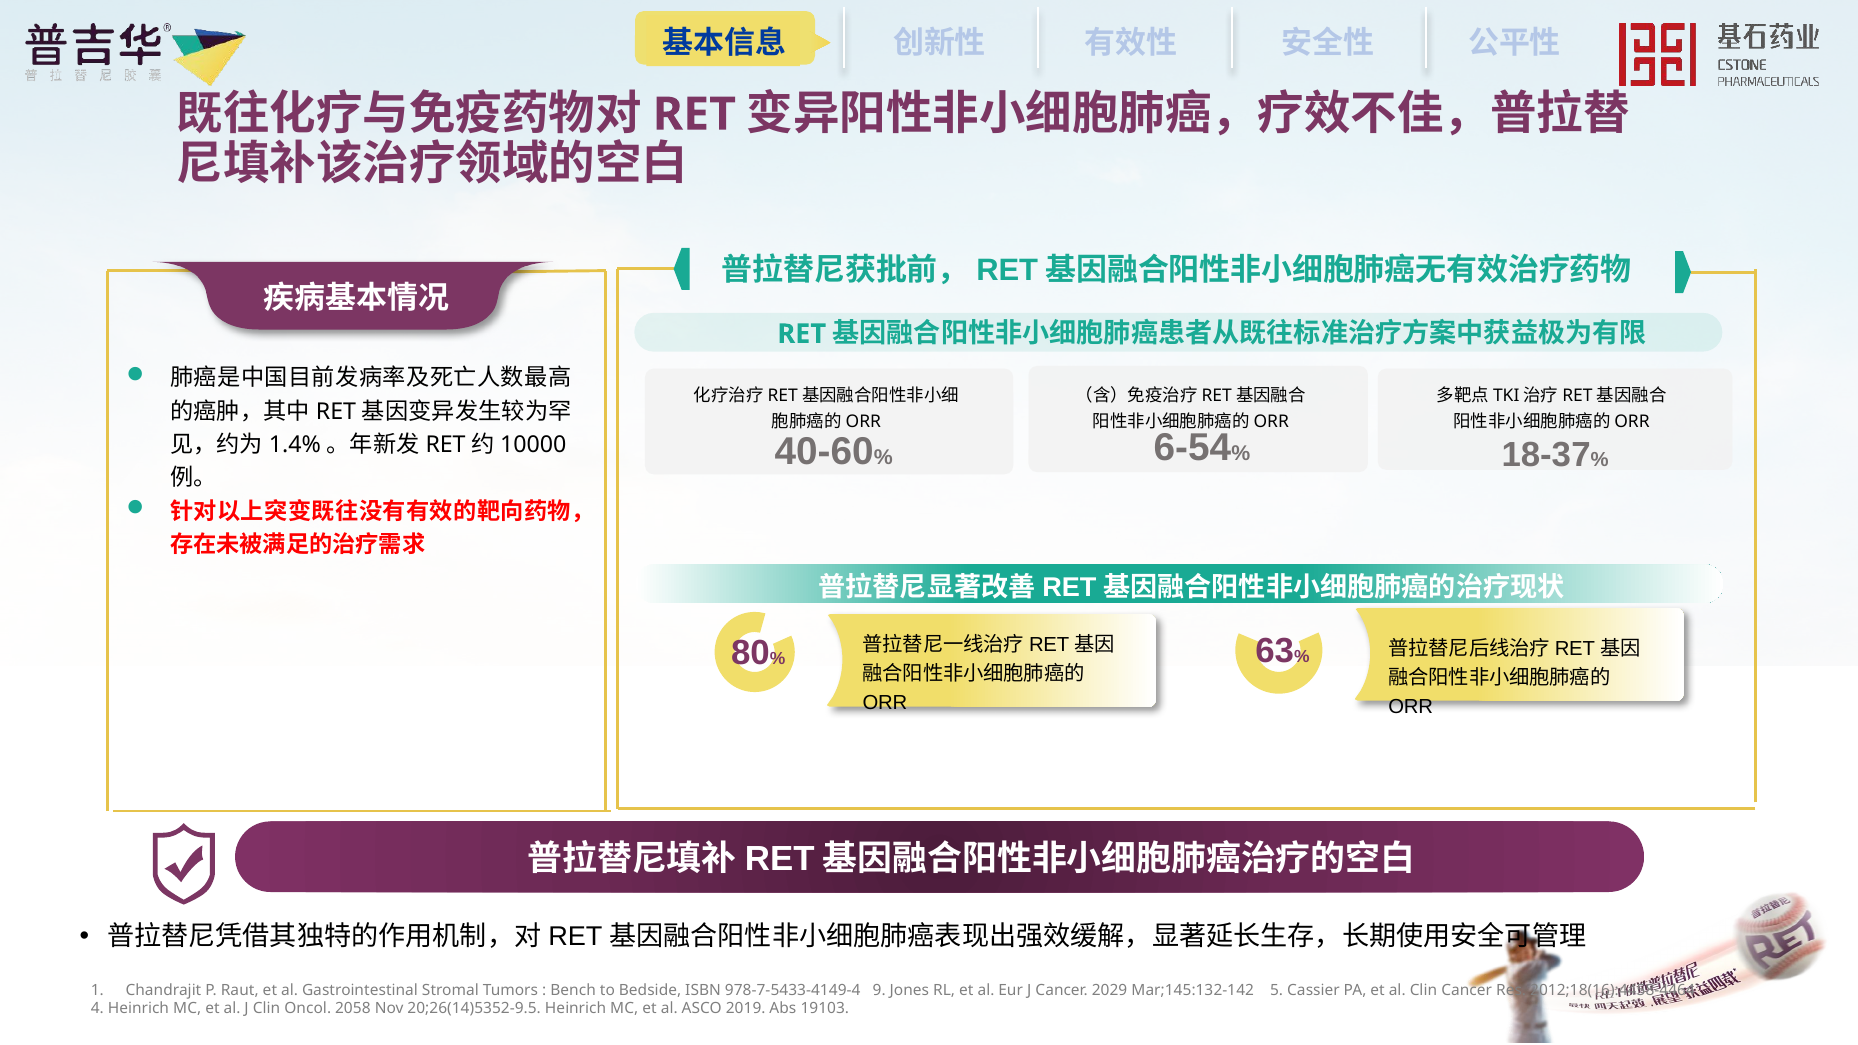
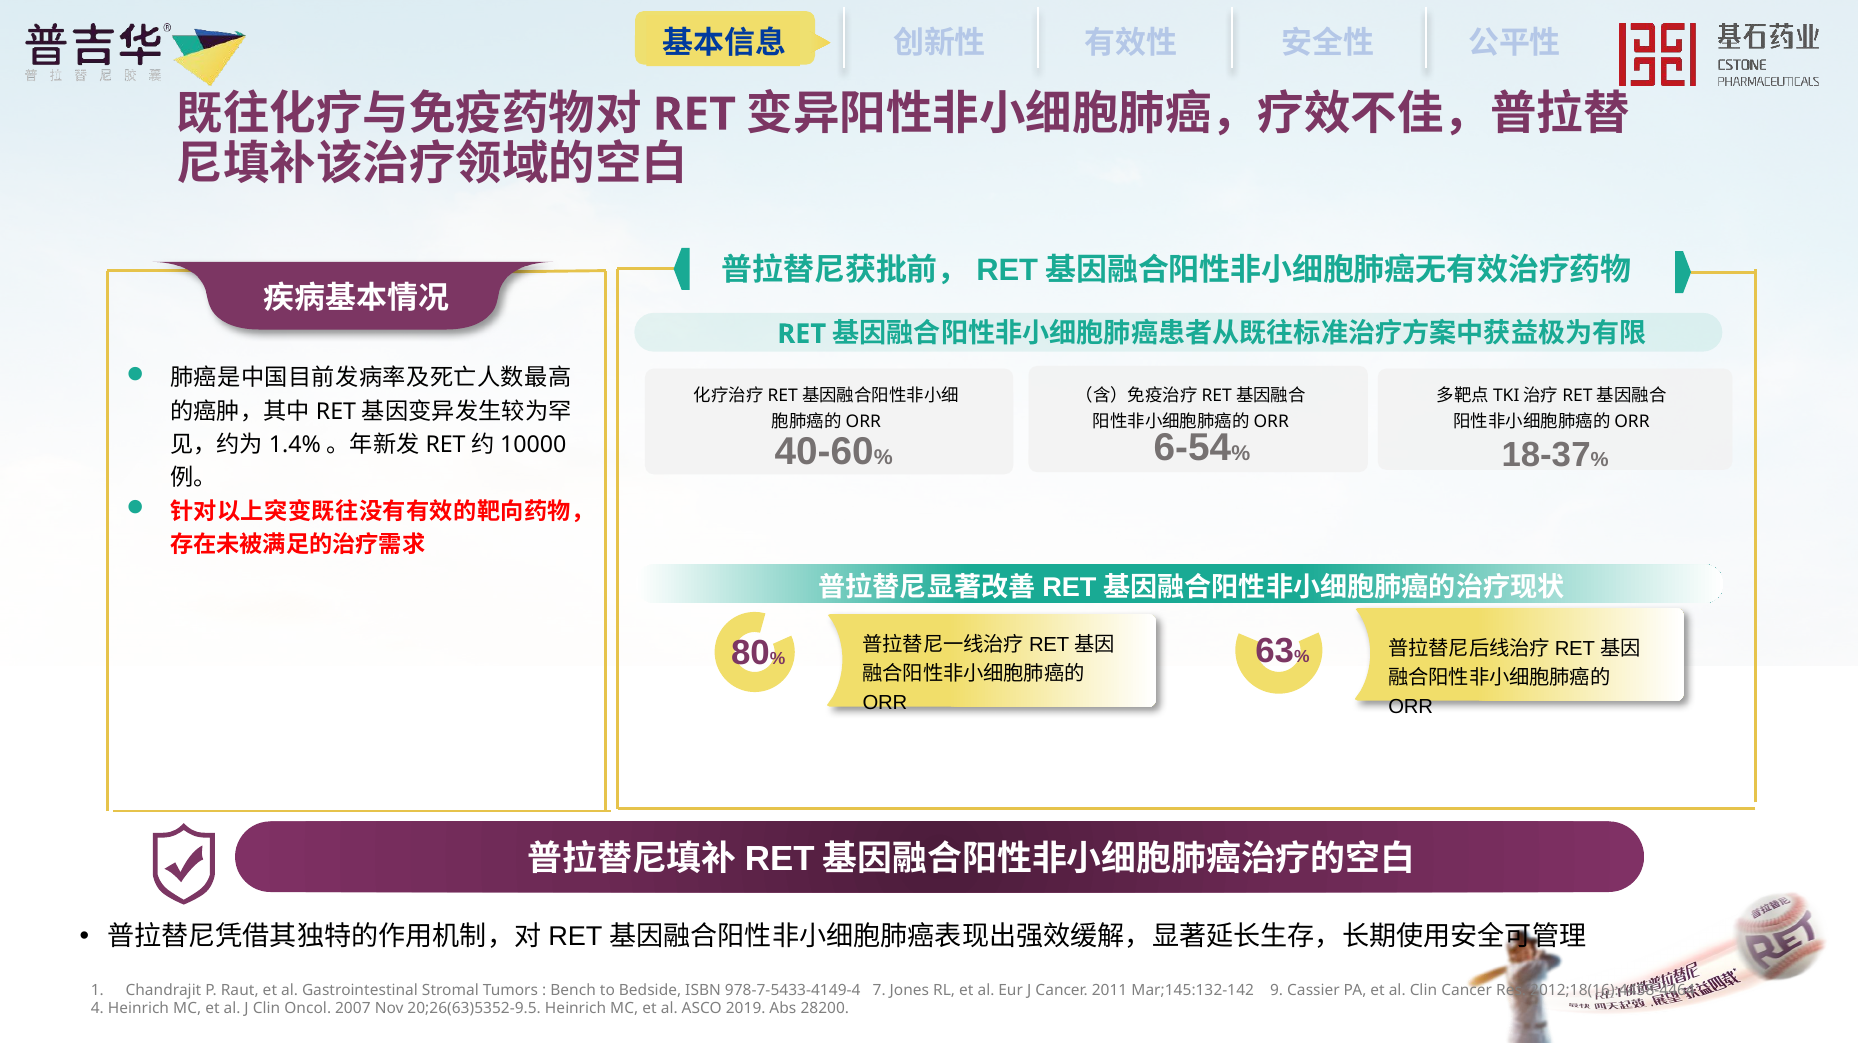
9: 9 -> 7 (879, 990)
2029: 2029 -> 2011 (1110, 990)
5: 5 -> 9 (1277, 990)
2058: 2058 -> 2007 (353, 1009)
20;26(14)5352-9.5: 20;26(14)5352-9.5 -> 20;26(63)5352-9.5 (474, 1009)
19103: 19103 -> 28200 (825, 1009)
